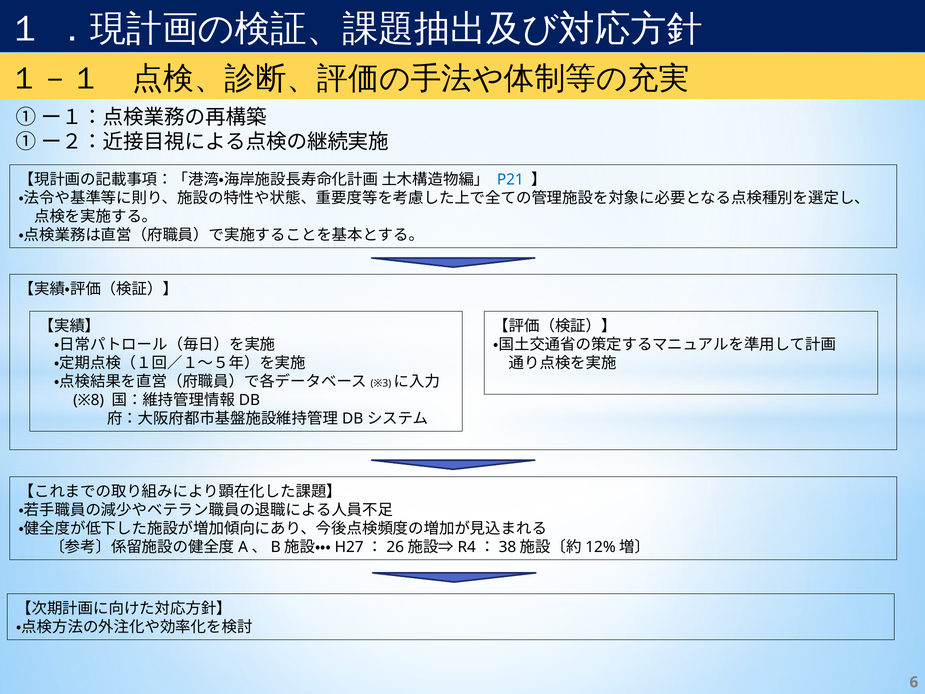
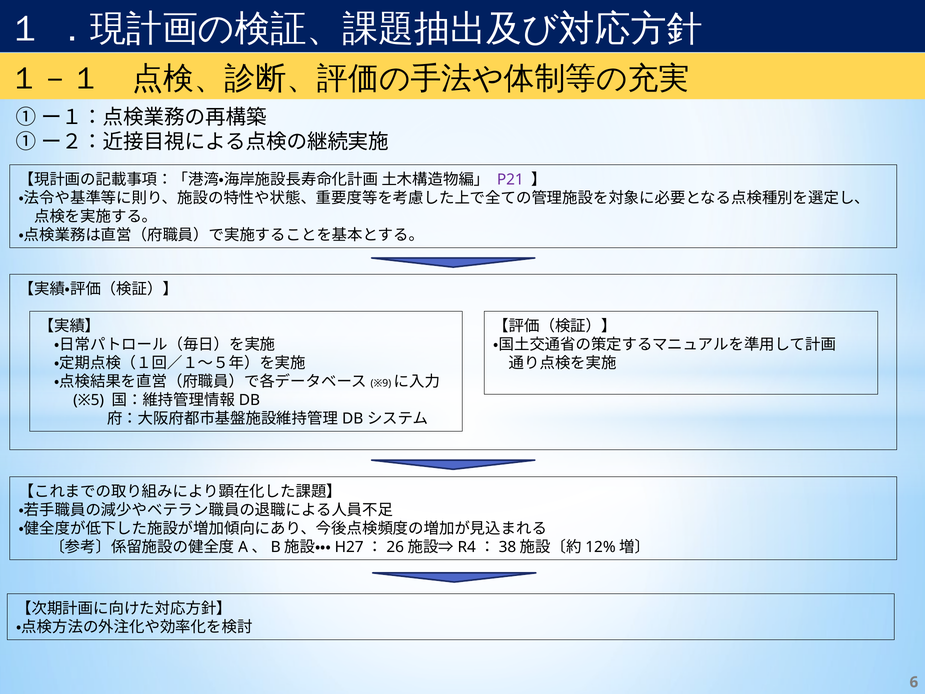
P21 colour: blue -> purple (510, 180)
※3: ※3 -> ※9 (381, 383)
※8: ※8 -> ※5 (89, 400)
